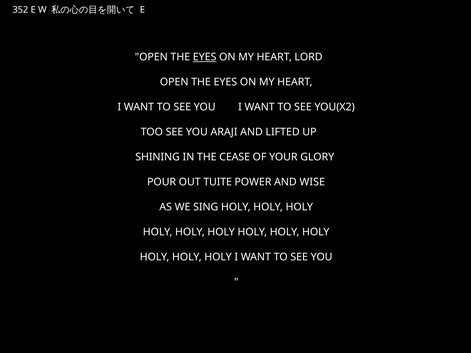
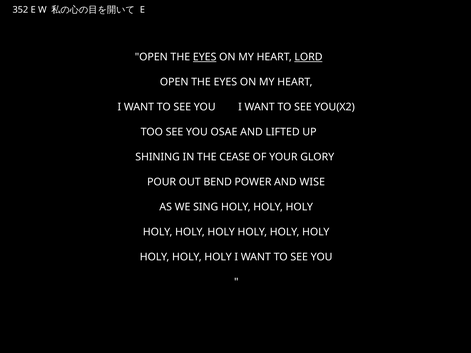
LORD underline: none -> present (308, 57)
ARAJI: ARAJI -> OSAE (224, 132)
TUITE: TUITE -> BEND (218, 182)
